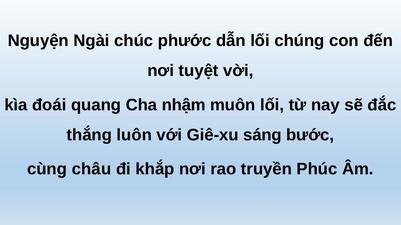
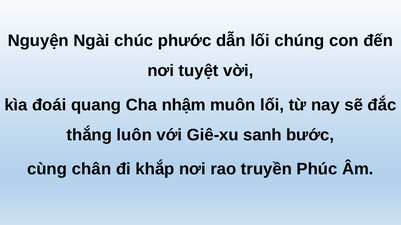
sáng: sáng -> sanh (263, 135)
châu: châu -> chân (91, 169)
